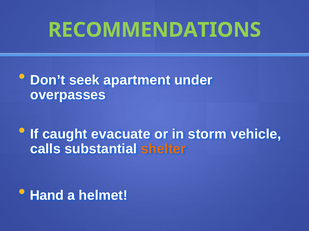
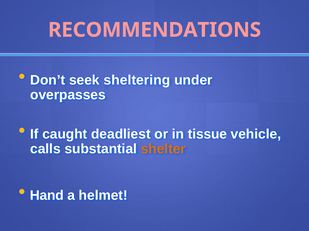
RECOMMENDATIONS colour: light green -> pink (155, 30)
apartment: apartment -> sheltering (137, 80)
evacuate: evacuate -> deadliest (121, 134)
storm: storm -> tissue (207, 134)
